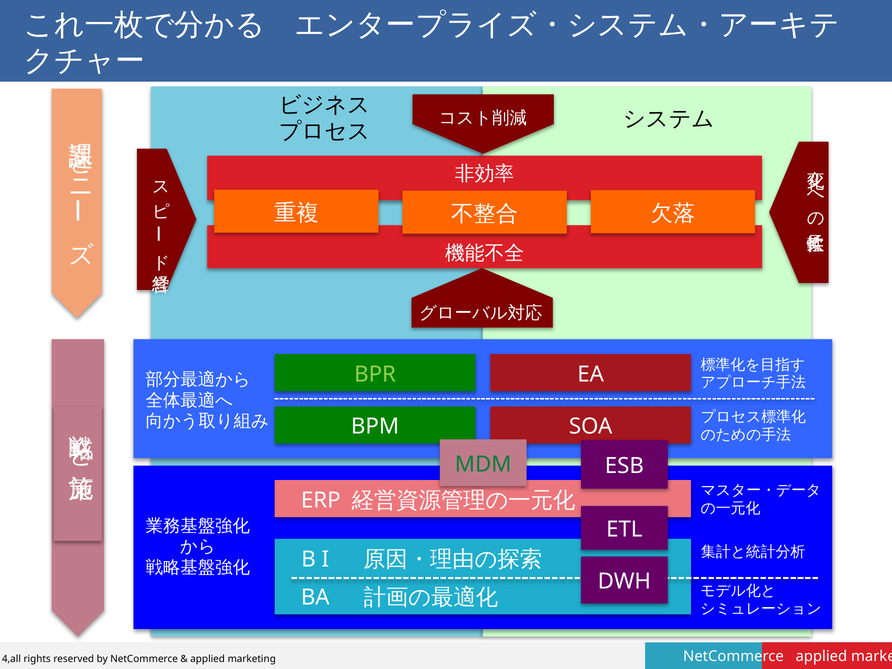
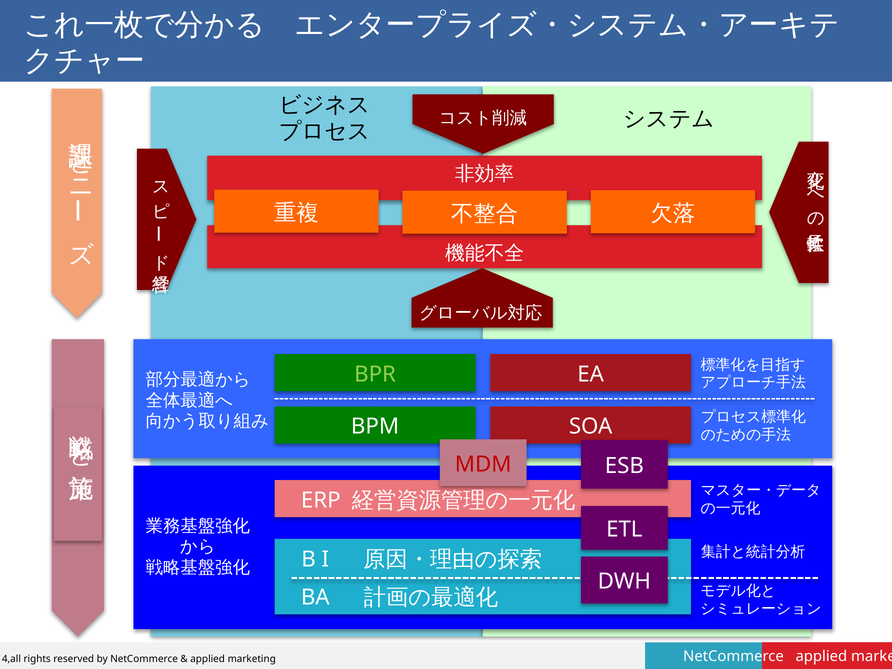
MDM colour: green -> red (483, 464)
